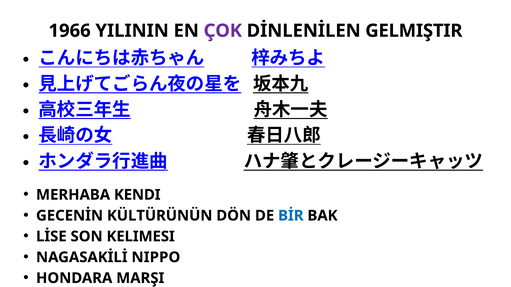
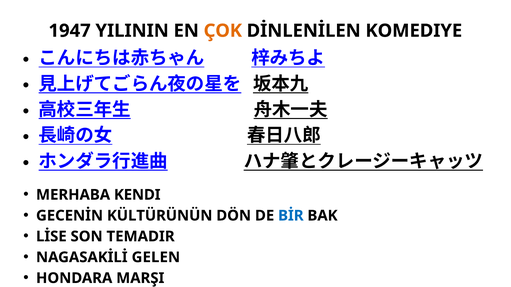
1966: 1966 -> 1947 (70, 31)
ÇOK colour: purple -> orange (223, 31)
GELMIŞTIR: GELMIŞTIR -> KOMEDIYE (414, 31)
KELIMESI: KELIMESI -> TEMADIR (141, 237)
NIPPO: NIPPO -> GELEN (156, 258)
